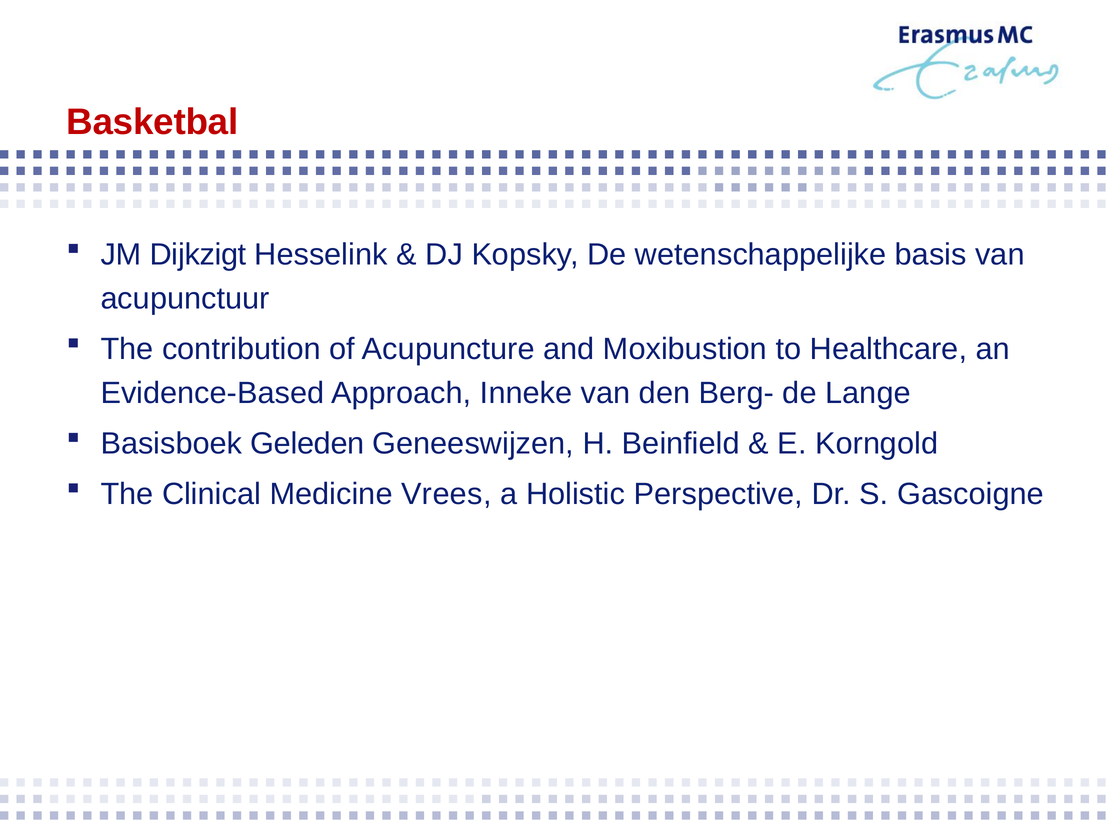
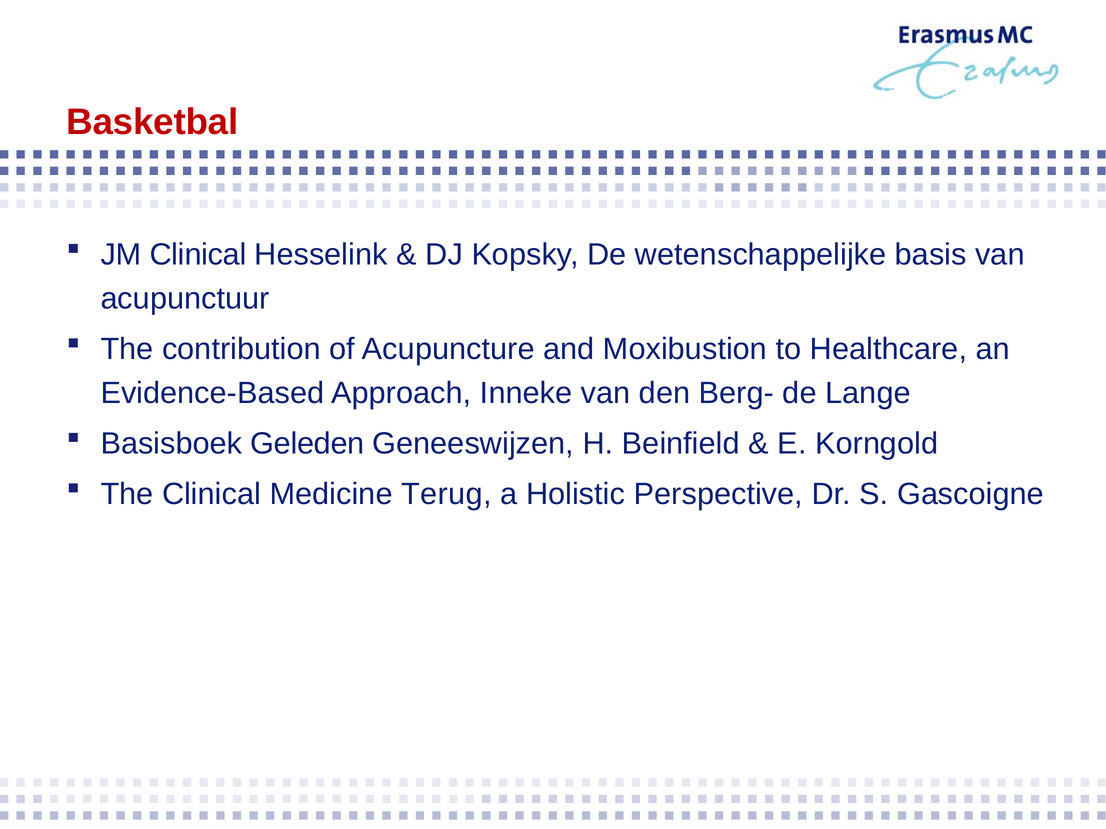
JM Dijkzigt: Dijkzigt -> Clinical (198, 255)
Vrees: Vrees -> Terug (446, 494)
